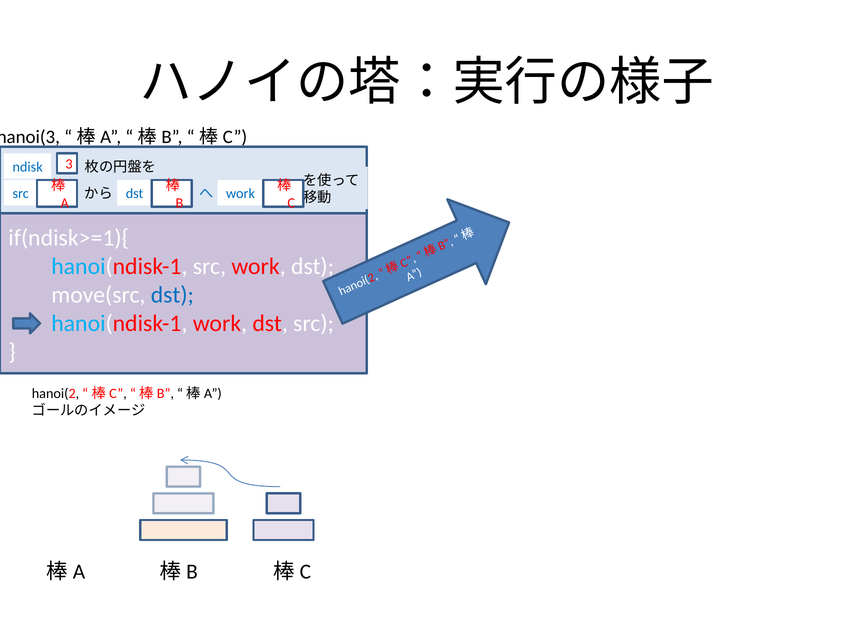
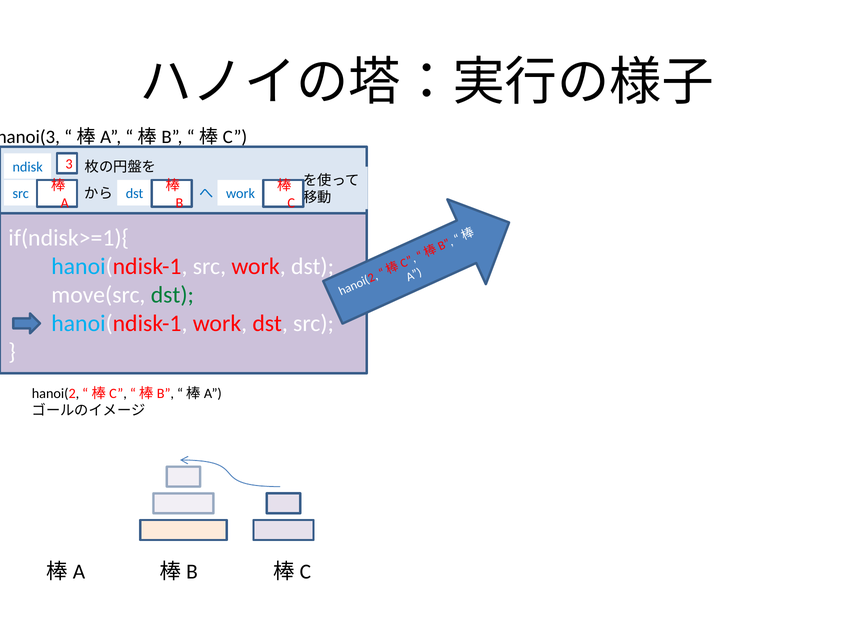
dst colour: blue -> green (172, 295)
